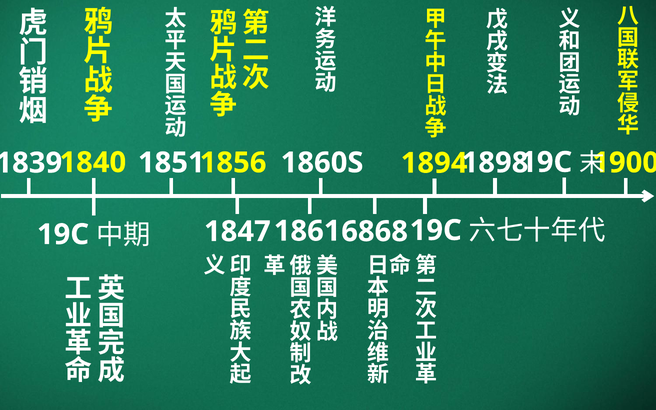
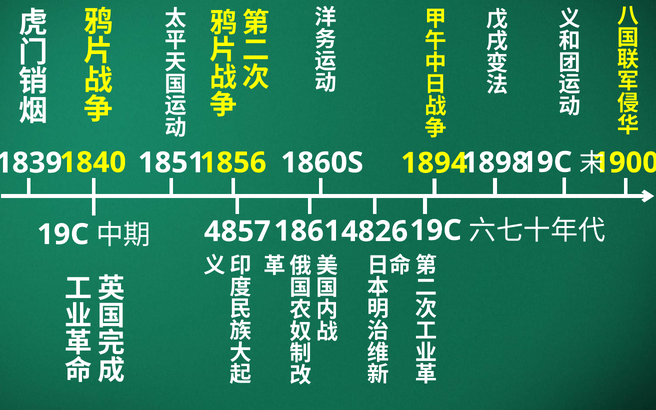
1847: 1847 -> 4857 (237, 231)
6868: 6868 -> 4826 (375, 231)
